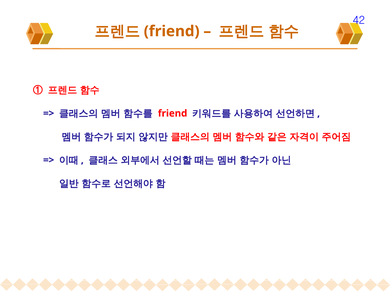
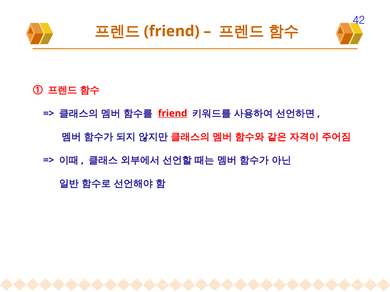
friend underline: none -> present (173, 114)
